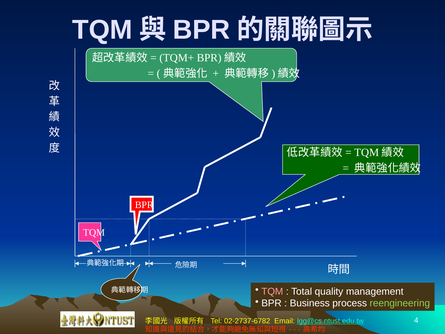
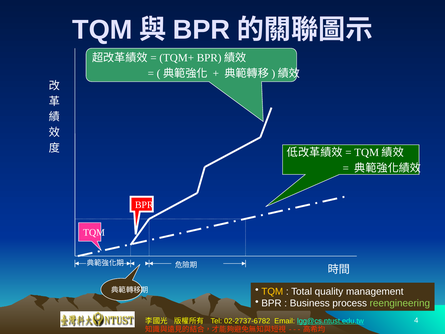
TQM colour: pink -> yellow (272, 291)
